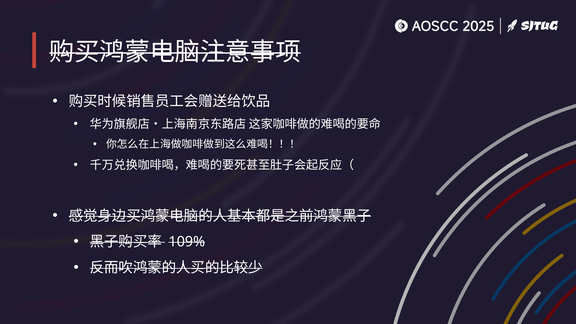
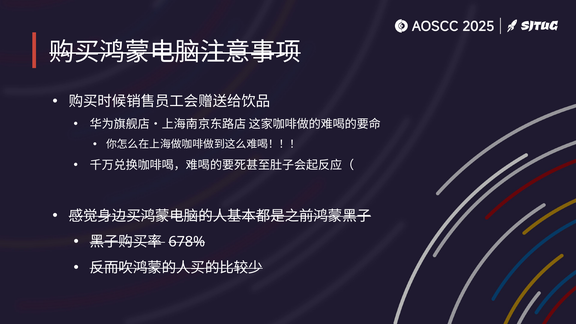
109%: 109% -> 678% (187, 242)
